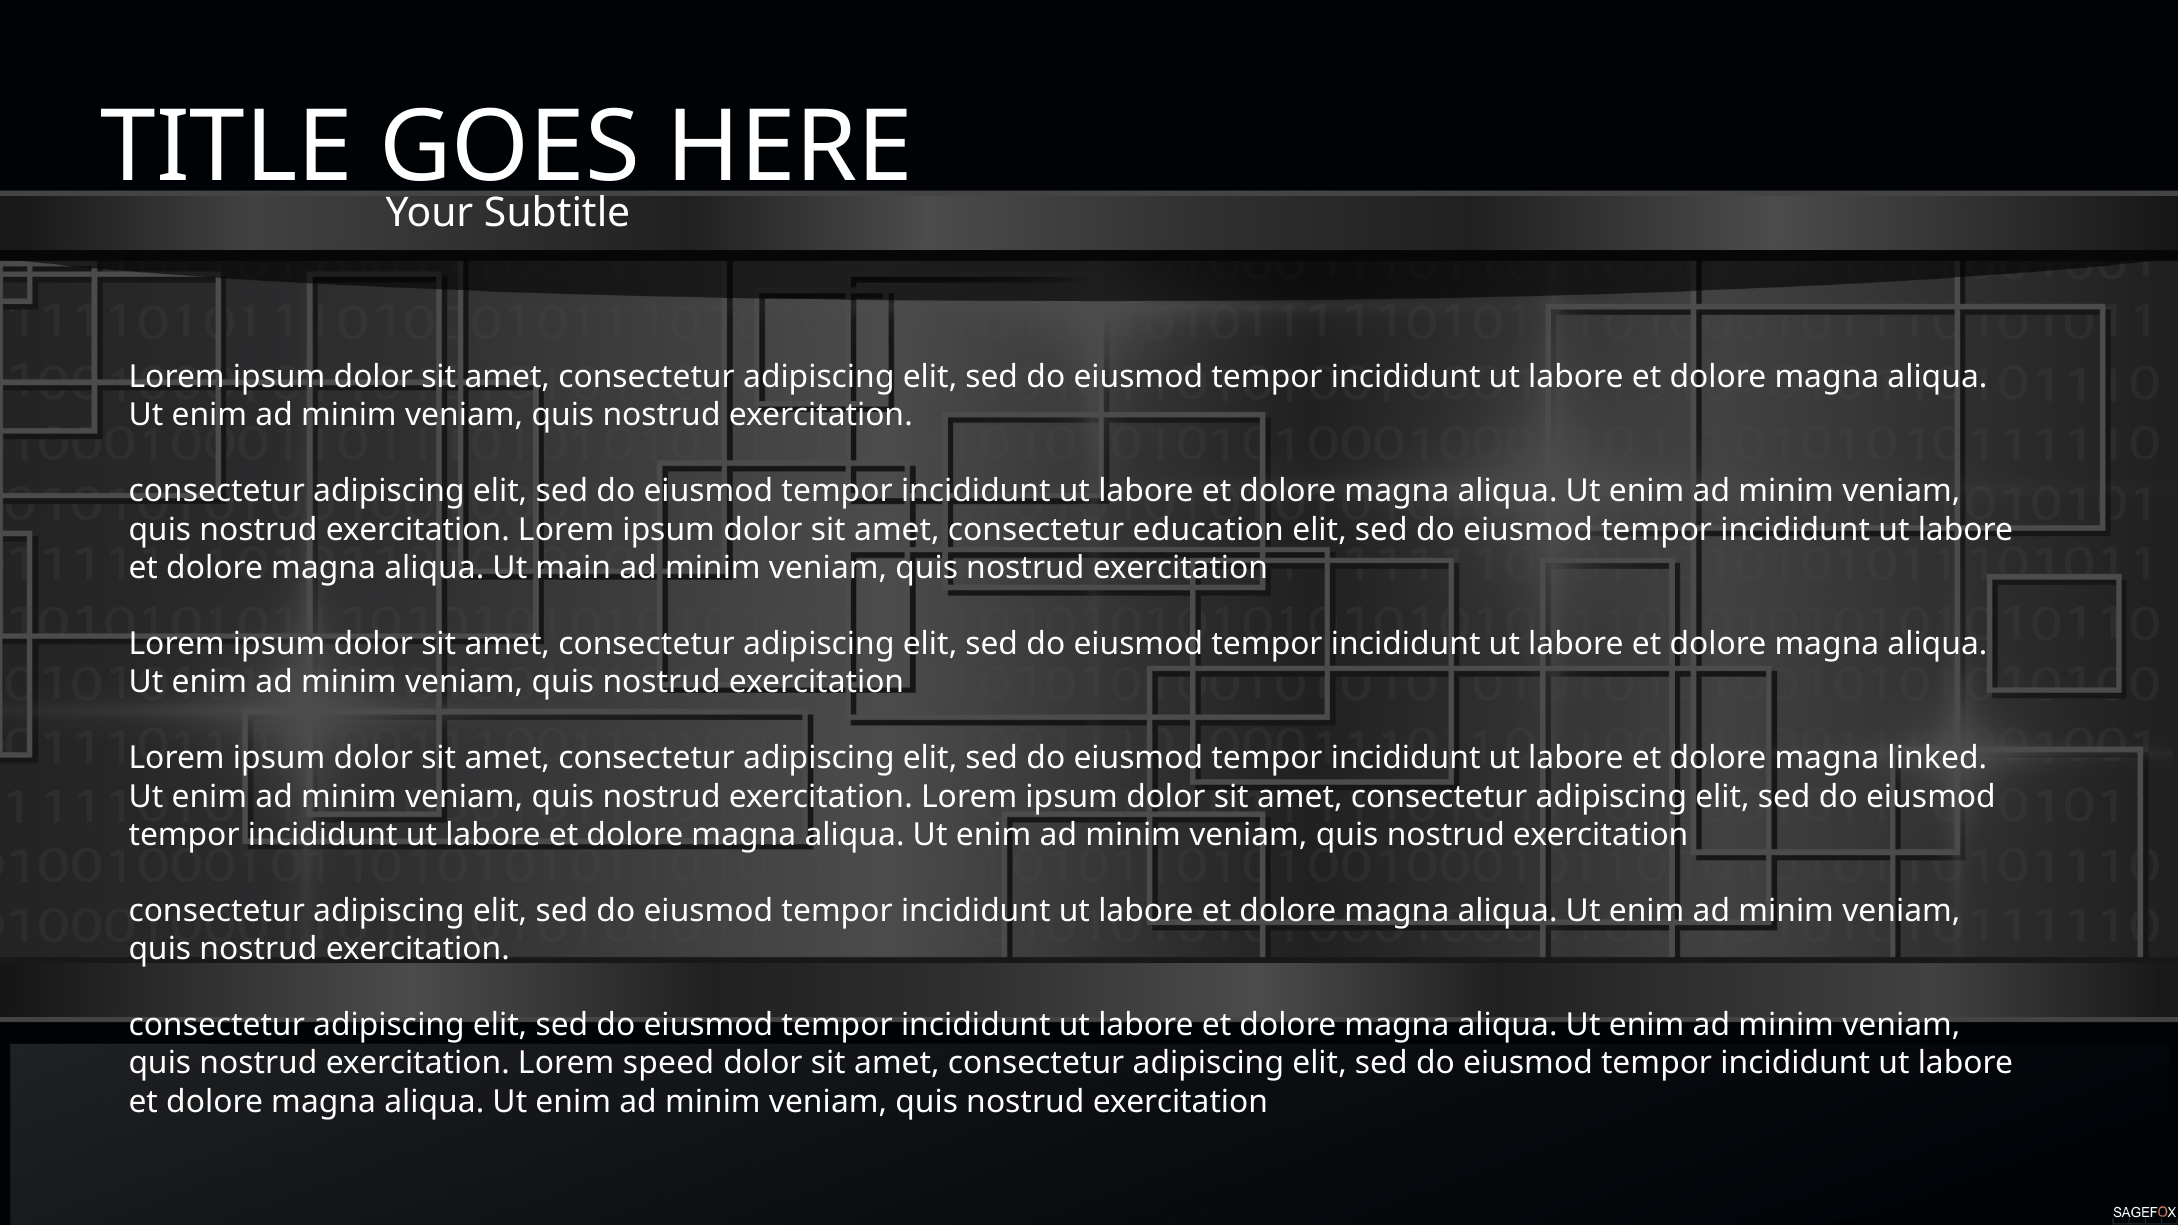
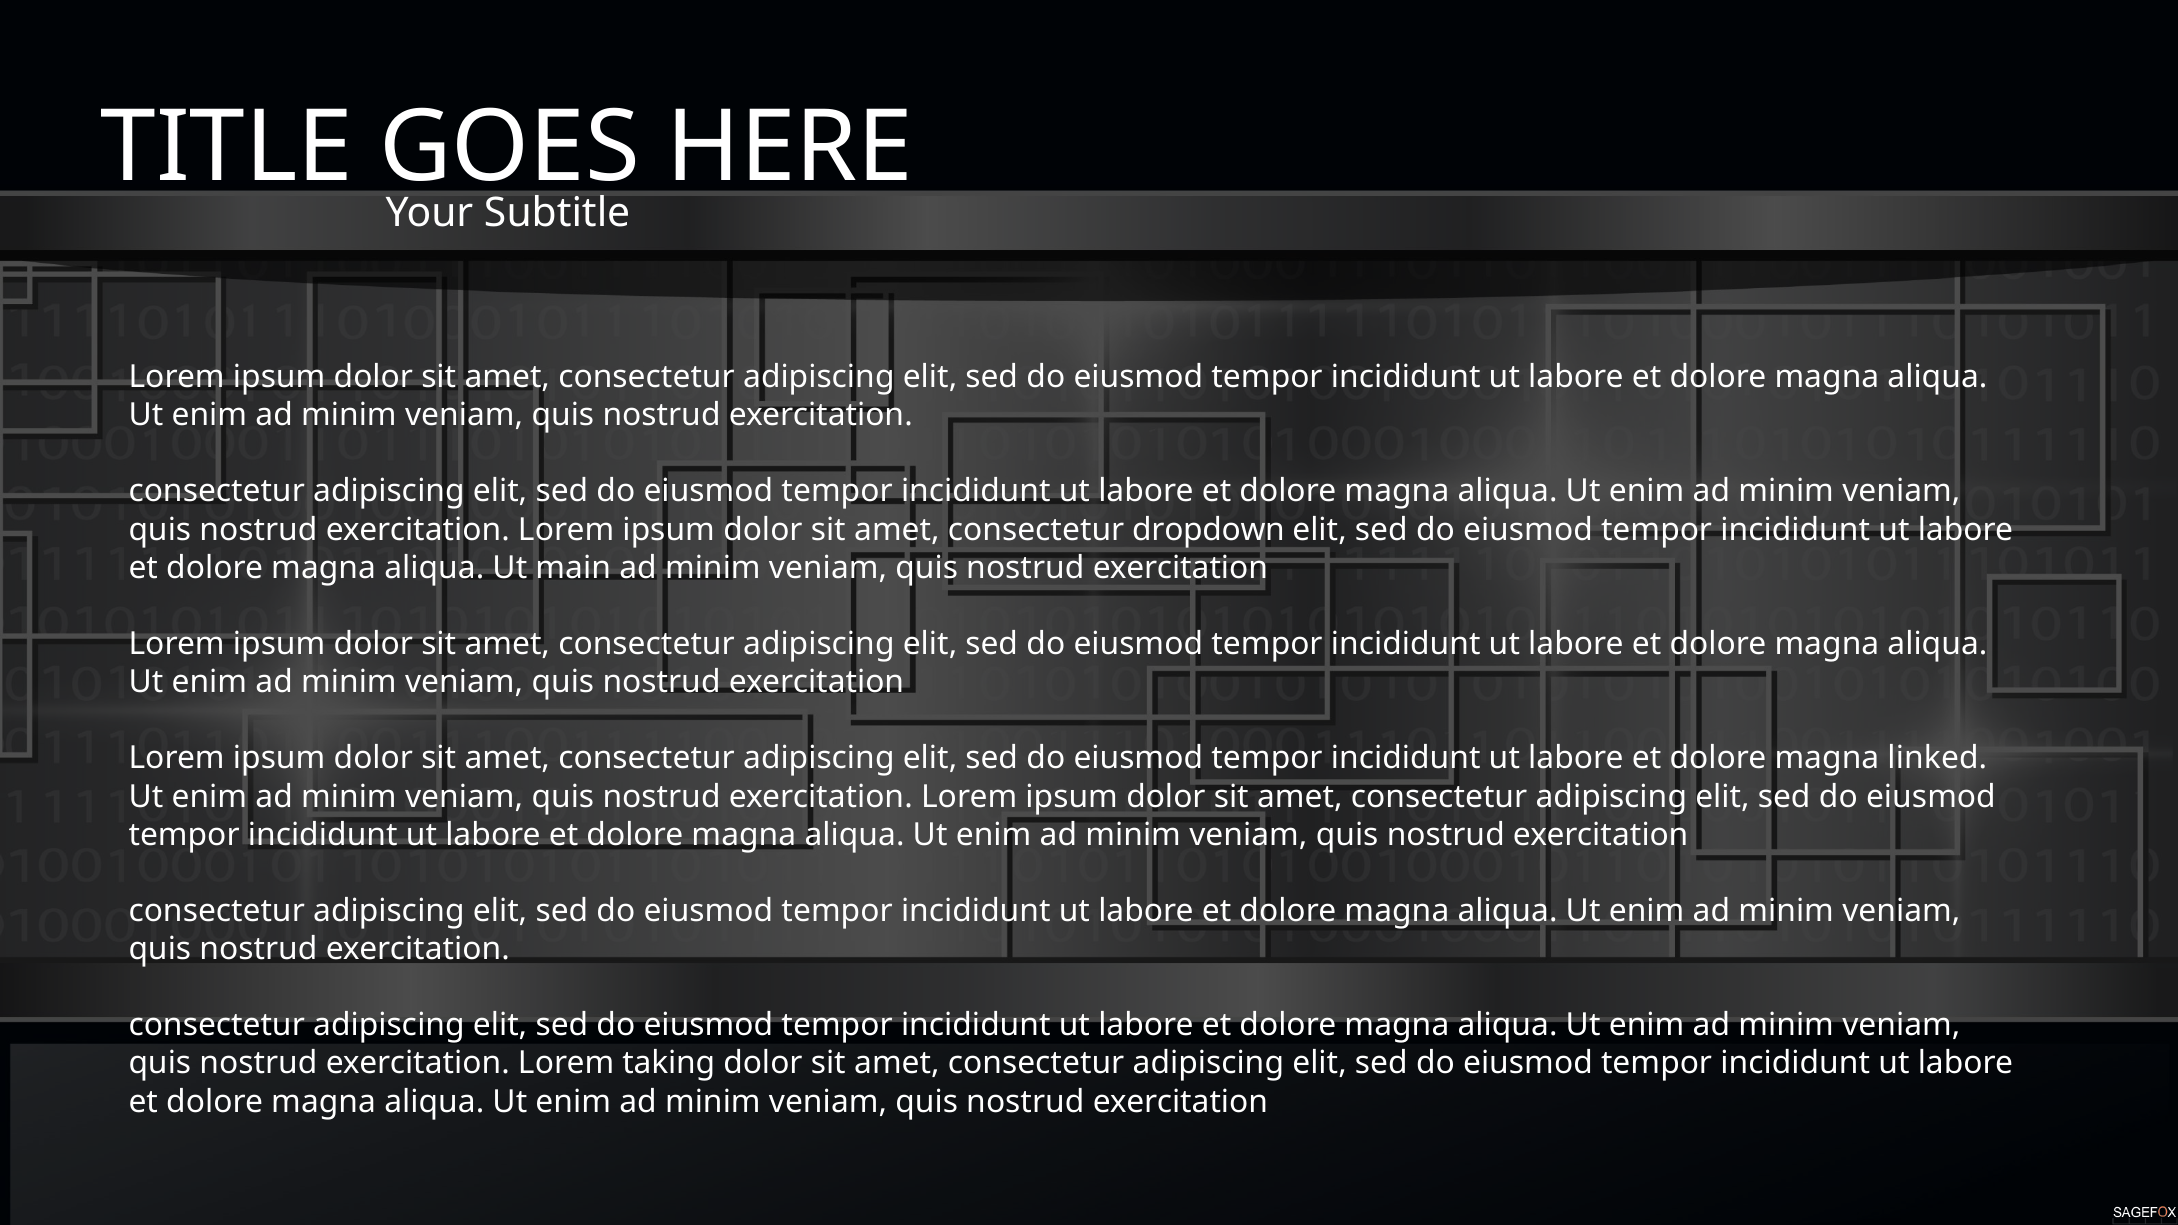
education: education -> dropdown (1209, 530)
speed: speed -> taking (669, 1064)
